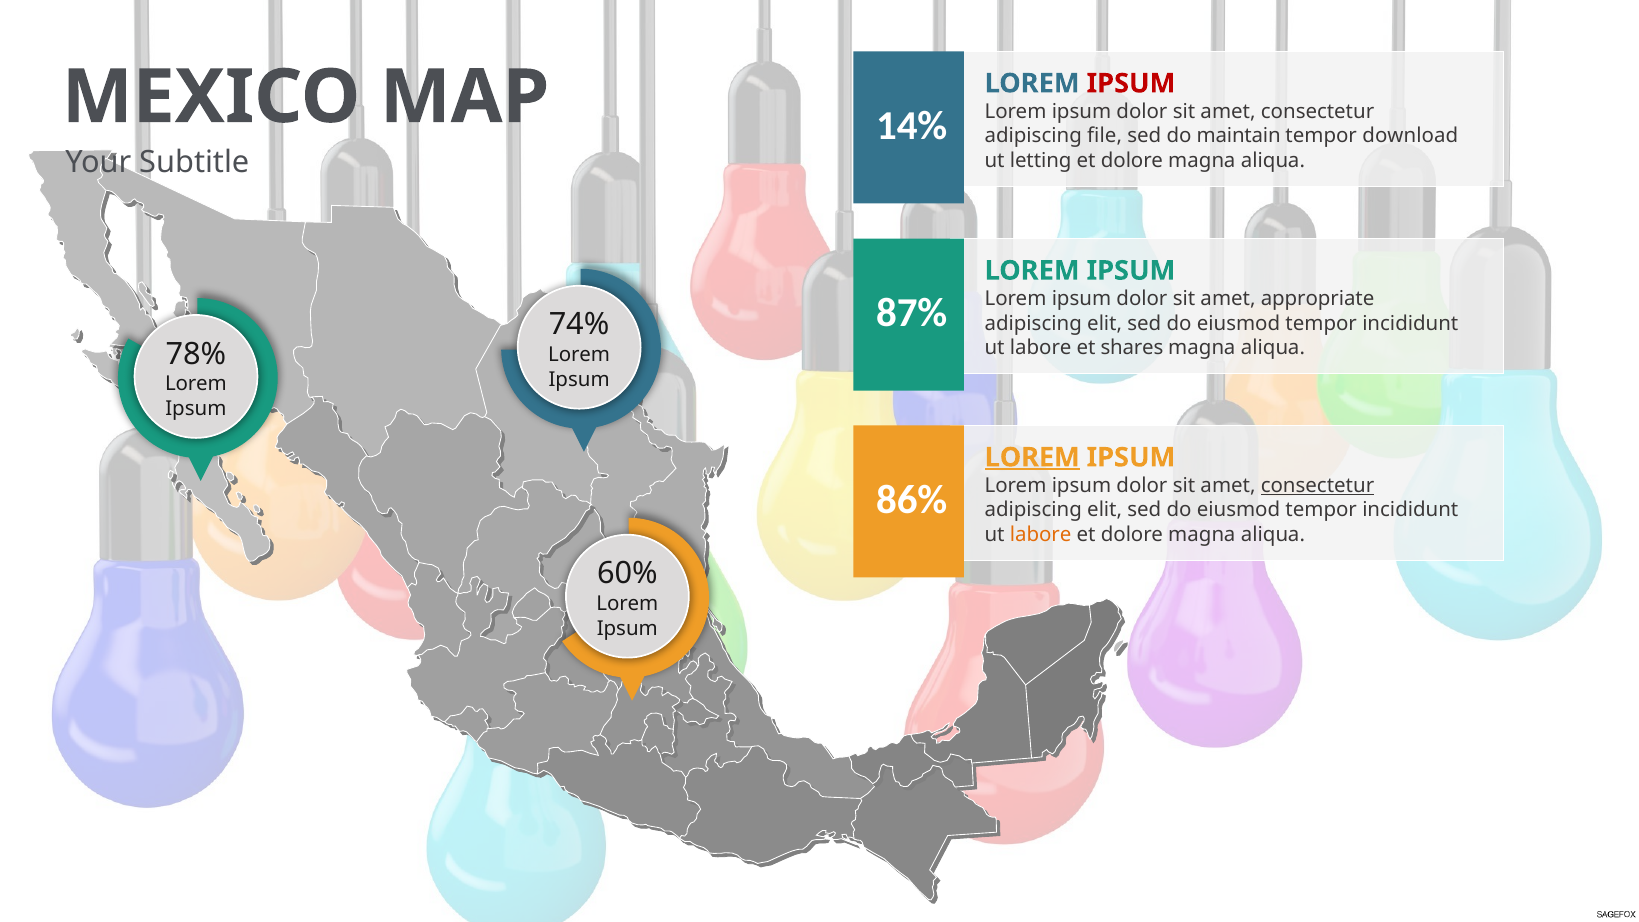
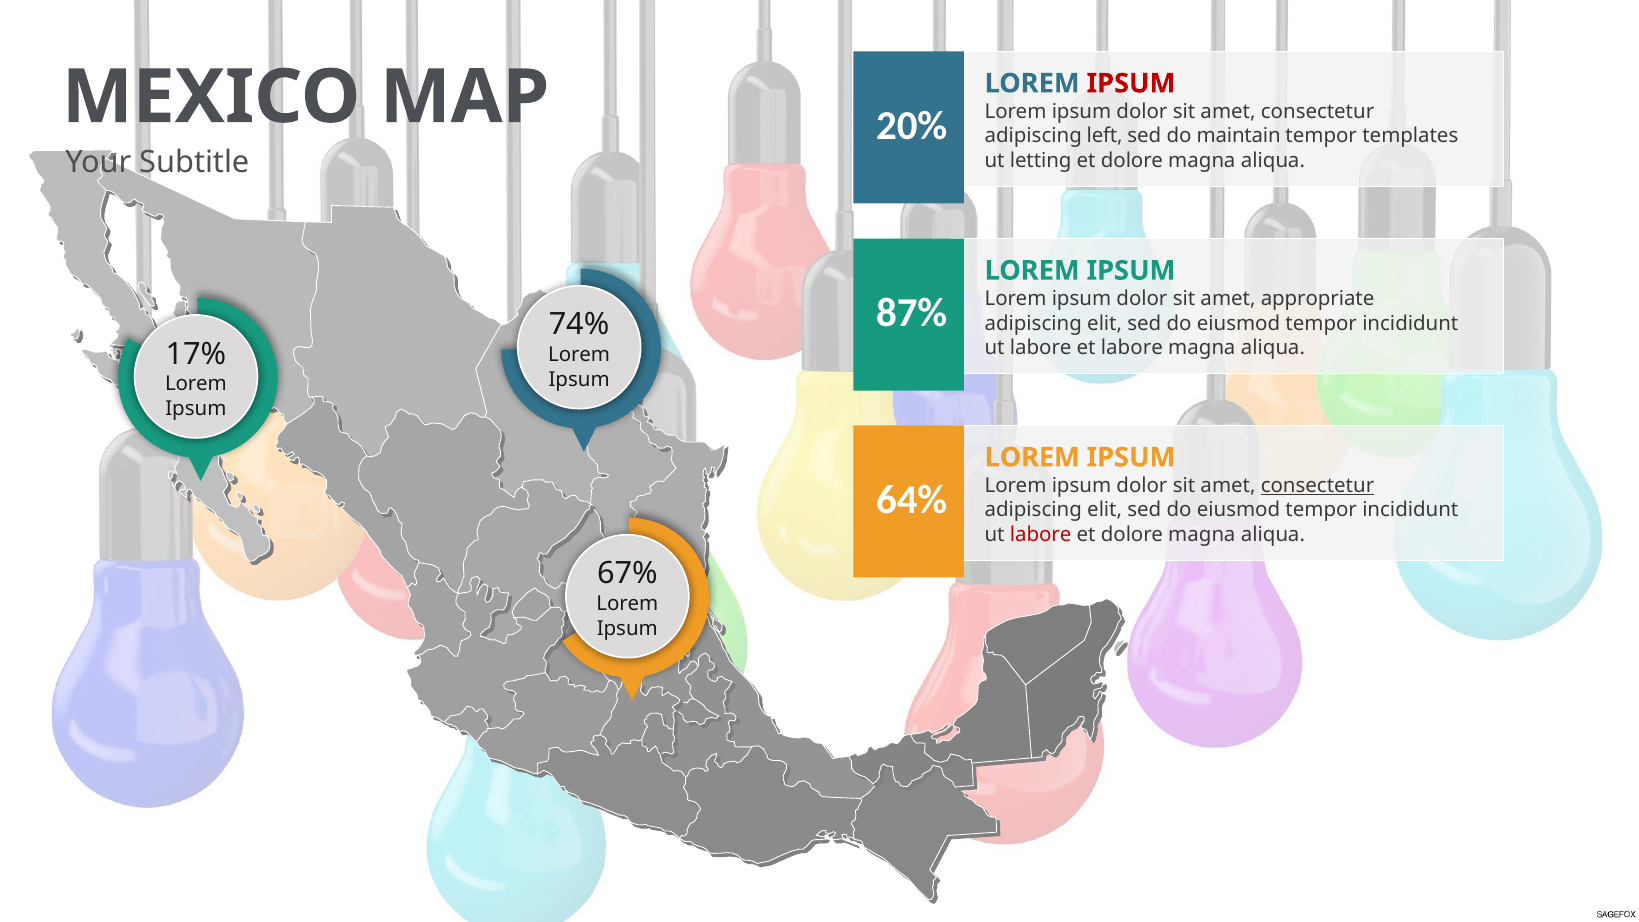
14%: 14% -> 20% (912, 126)
file: file -> left (1105, 136)
download: download -> templates (1410, 136)
et shares: shares -> labore (1132, 348)
78%: 78% -> 17% (196, 354)
LOREM underline: present -> none (1032, 457)
86%: 86% -> 64% (912, 500)
labore colour: orange -> red (1041, 535)
60%: 60% -> 67% (627, 574)
